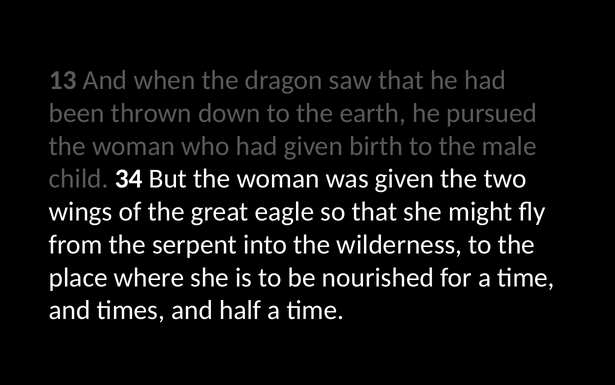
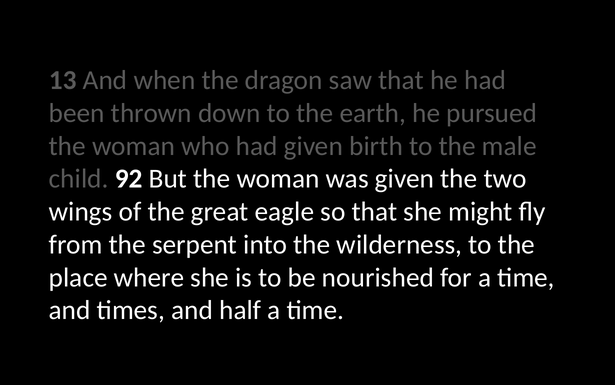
34: 34 -> 92 (129, 179)
